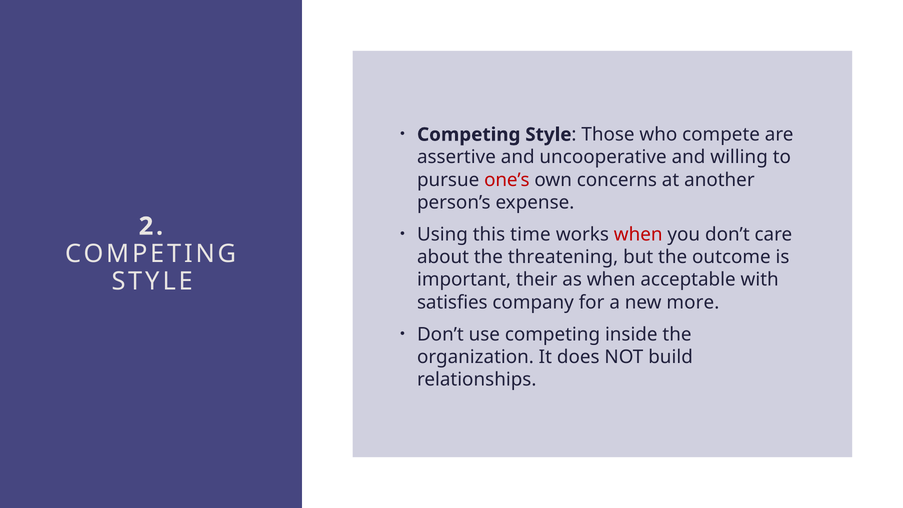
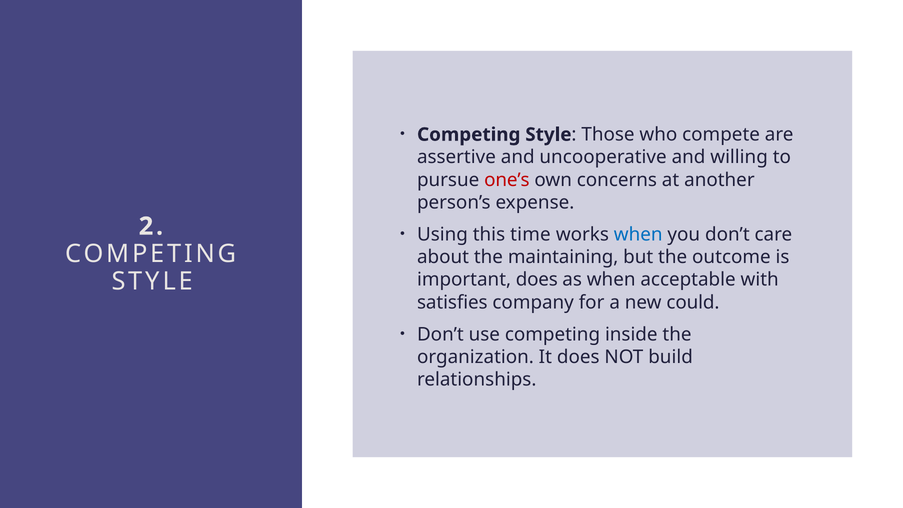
when colour: red -> blue (638, 234)
threatening: threatening -> maintaining (563, 257)
important their: their -> does (537, 280)
more: more -> could (693, 302)
